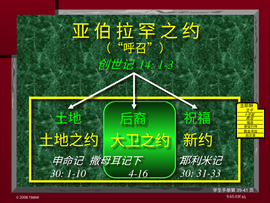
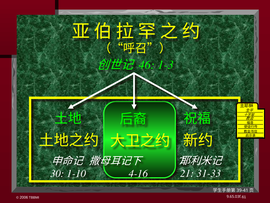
14: 14 -> 46 (147, 65)
30: 30 -> 21 (187, 173)
